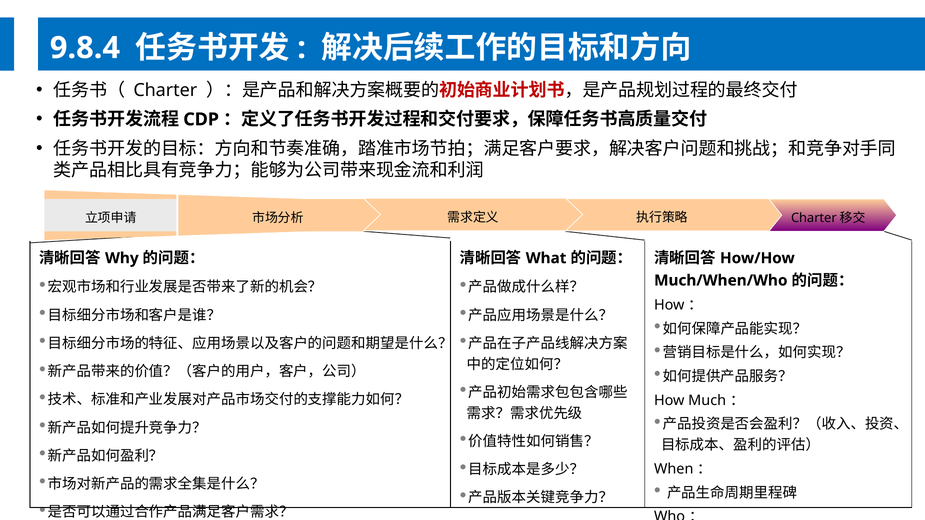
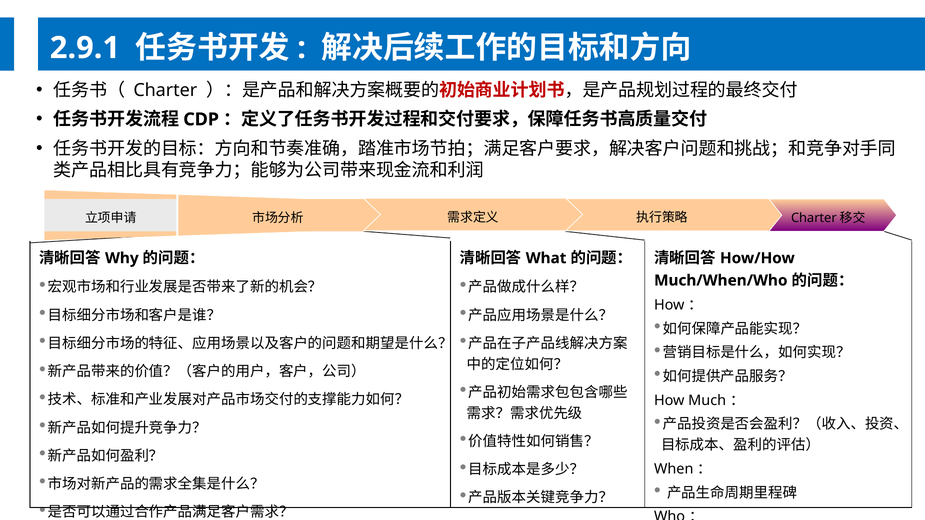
9.8.4: 9.8.4 -> 2.9.1 (85, 48)
